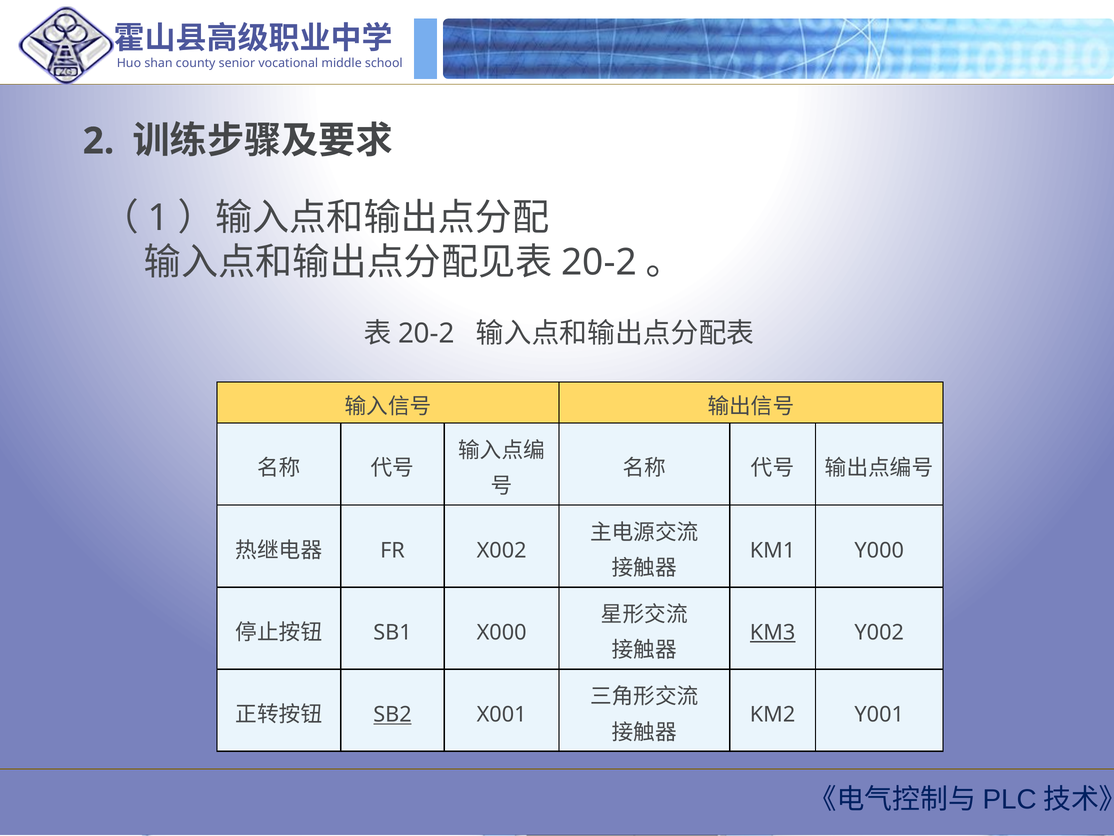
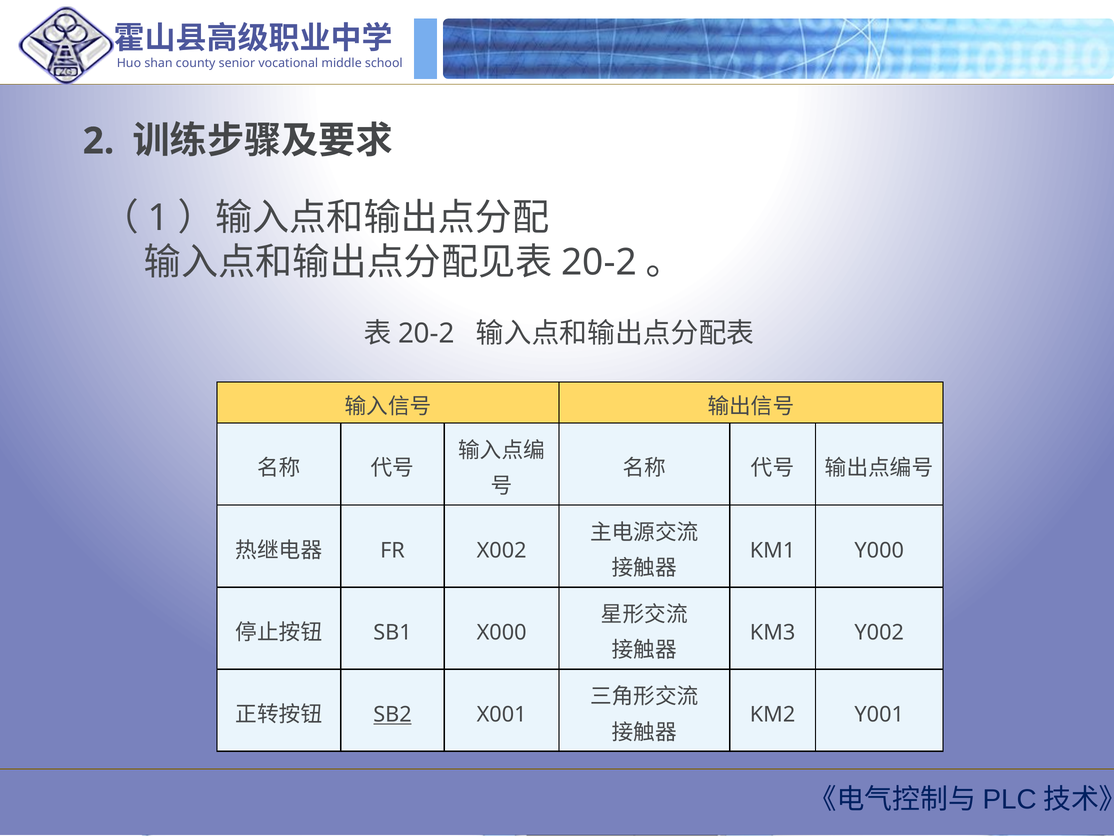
KM3 underline: present -> none (773, 632)
